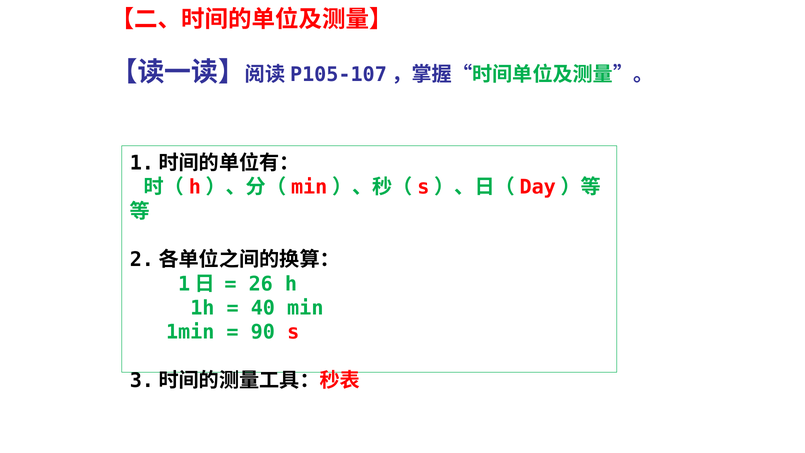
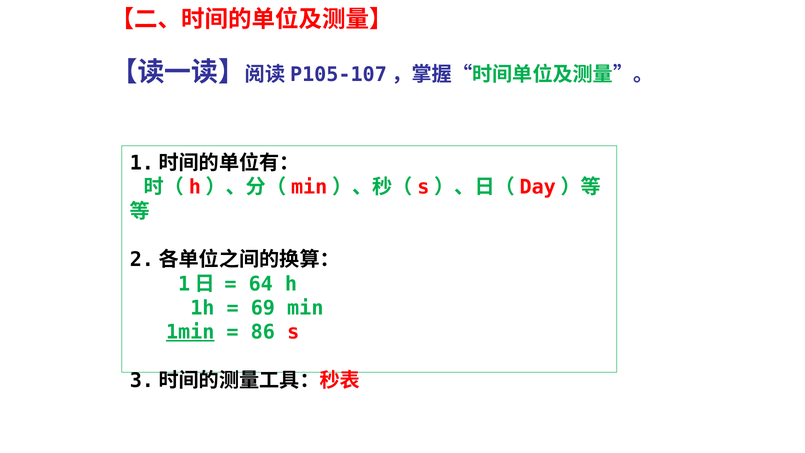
26: 26 -> 64 (261, 284)
40: 40 -> 69 (263, 308)
1min underline: none -> present (190, 332)
90: 90 -> 86 (263, 332)
